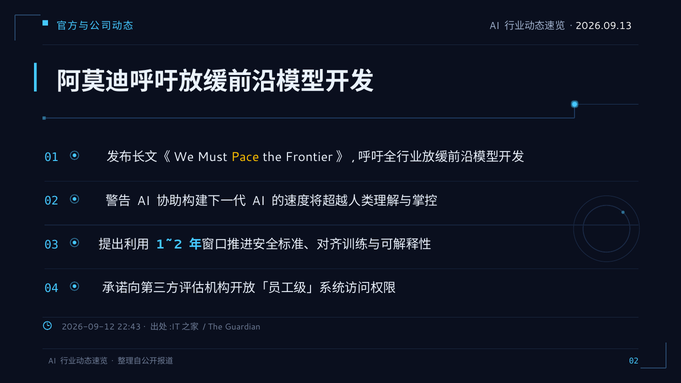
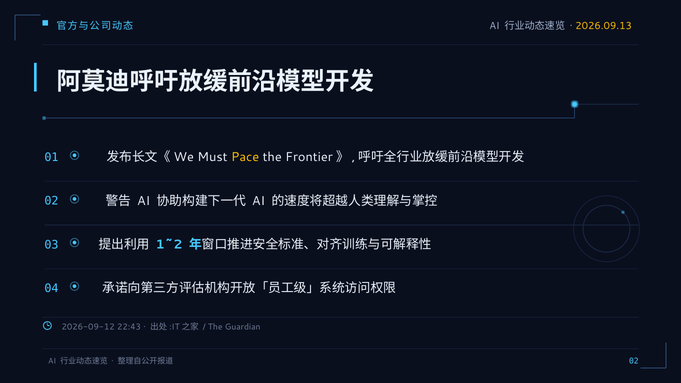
2026.09.13 colour: white -> yellow (604, 26)
